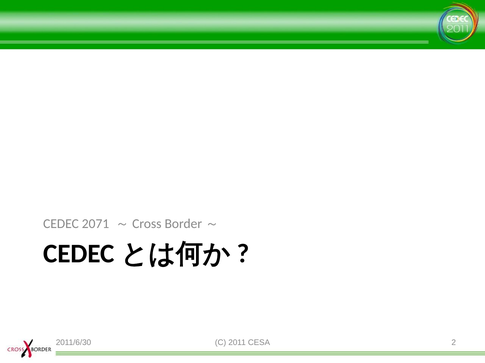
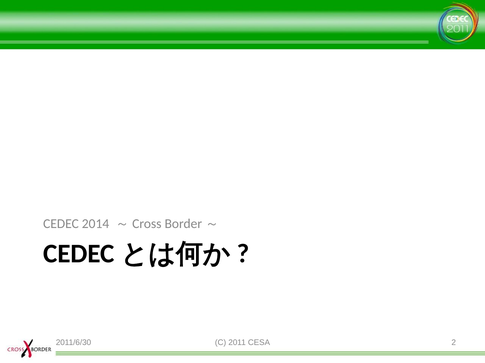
2071: 2071 -> 2014 (95, 224)
